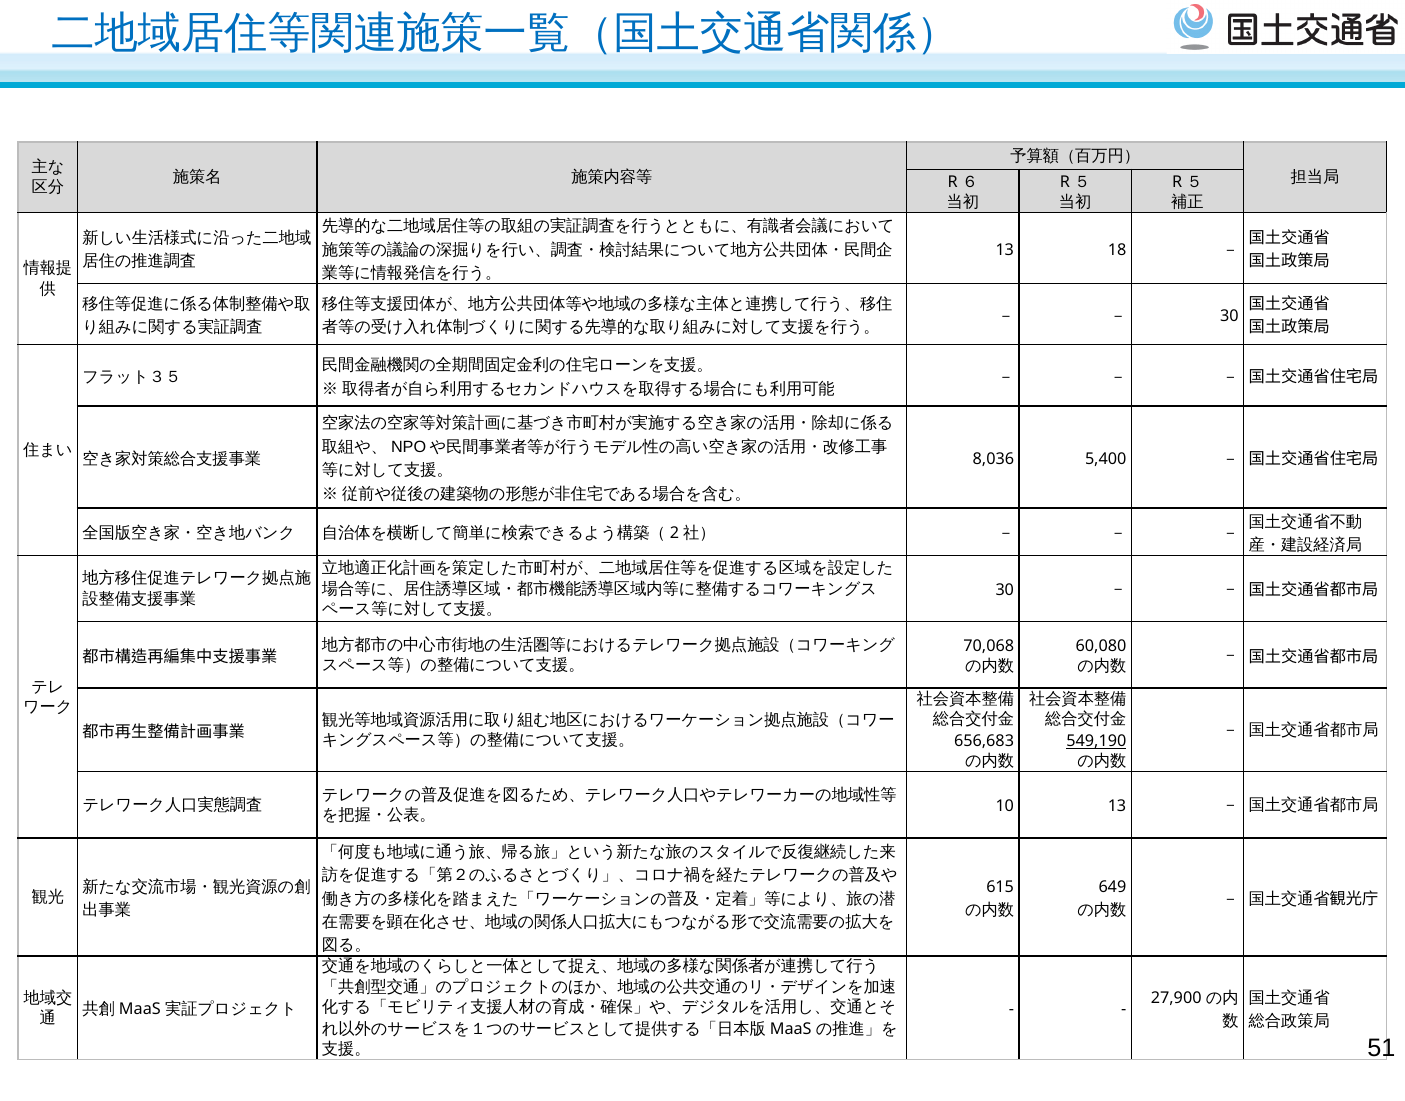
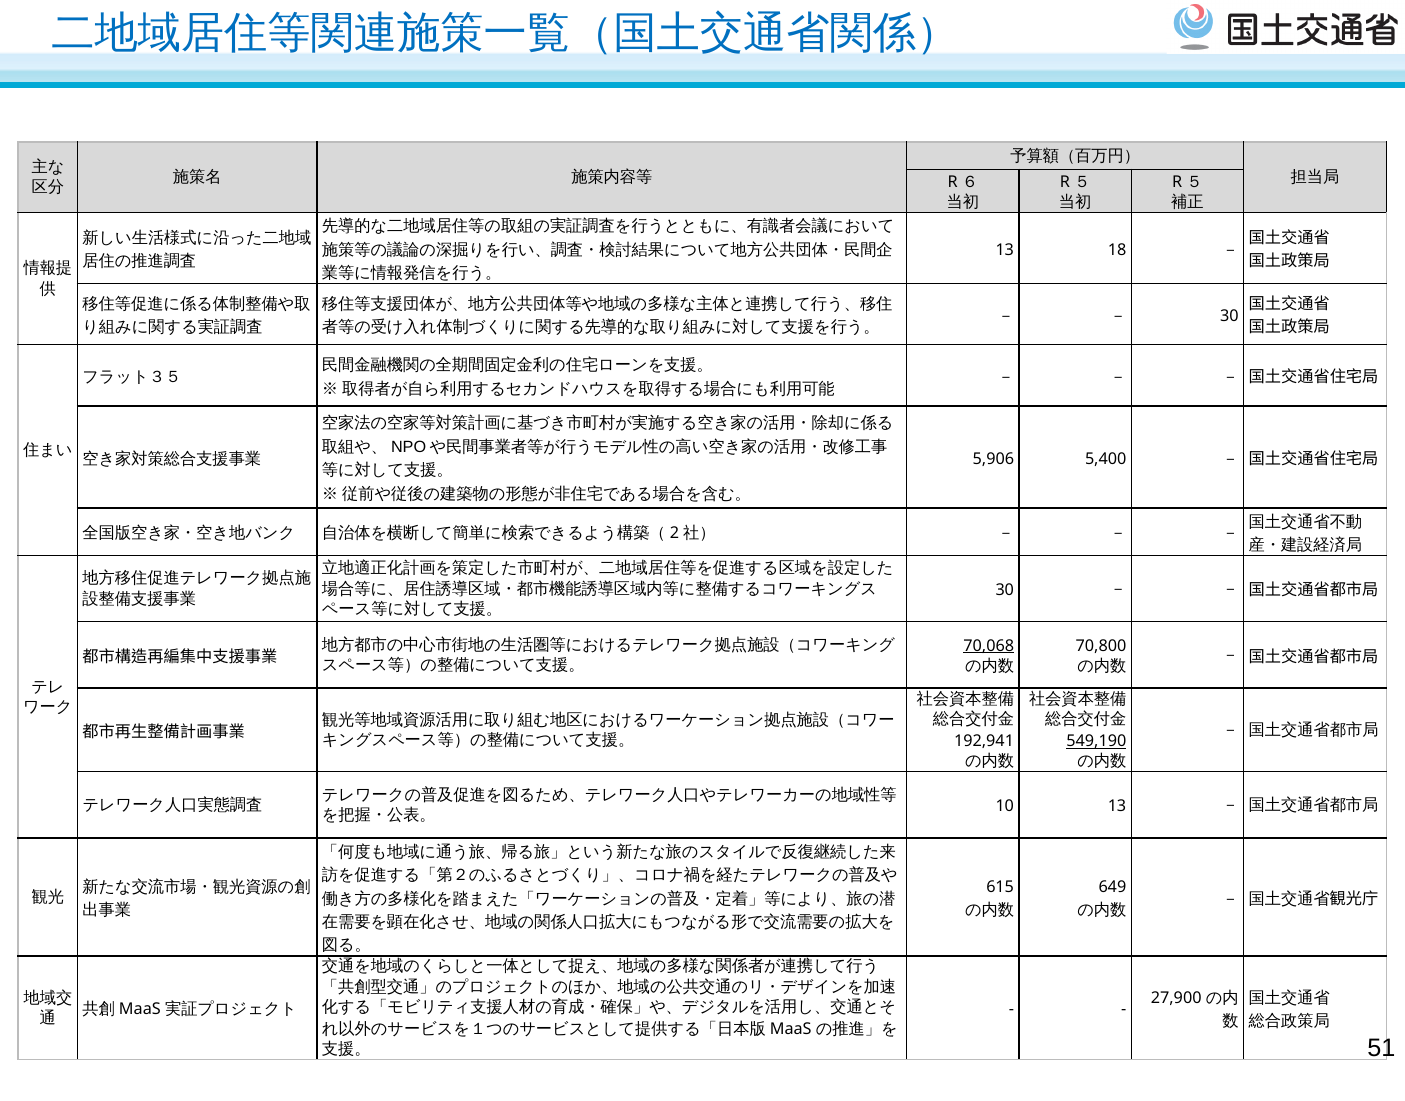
8,036: 8,036 -> 5,906 (993, 459)
70,068 underline: none -> present (989, 646)
60,080: 60,080 -> 70,800 (1101, 646)
656,683: 656,683 -> 192,941 (984, 741)
